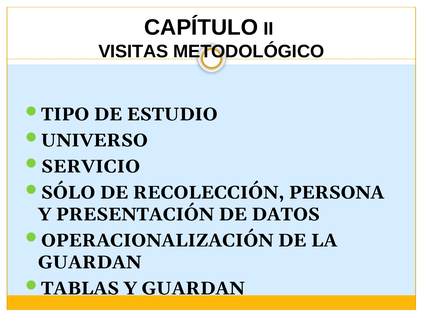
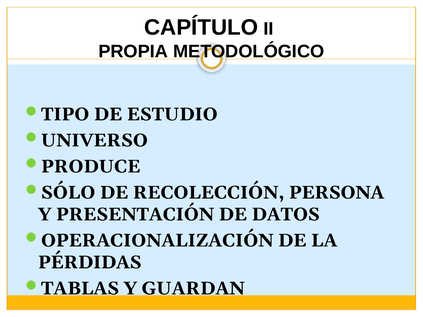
VISITAS: VISITAS -> PROPIA (133, 52)
SERVICIO: SERVICIO -> PRODUCE (91, 167)
GUARDAN: GUARDAN -> PÉRDIDAS (90, 263)
